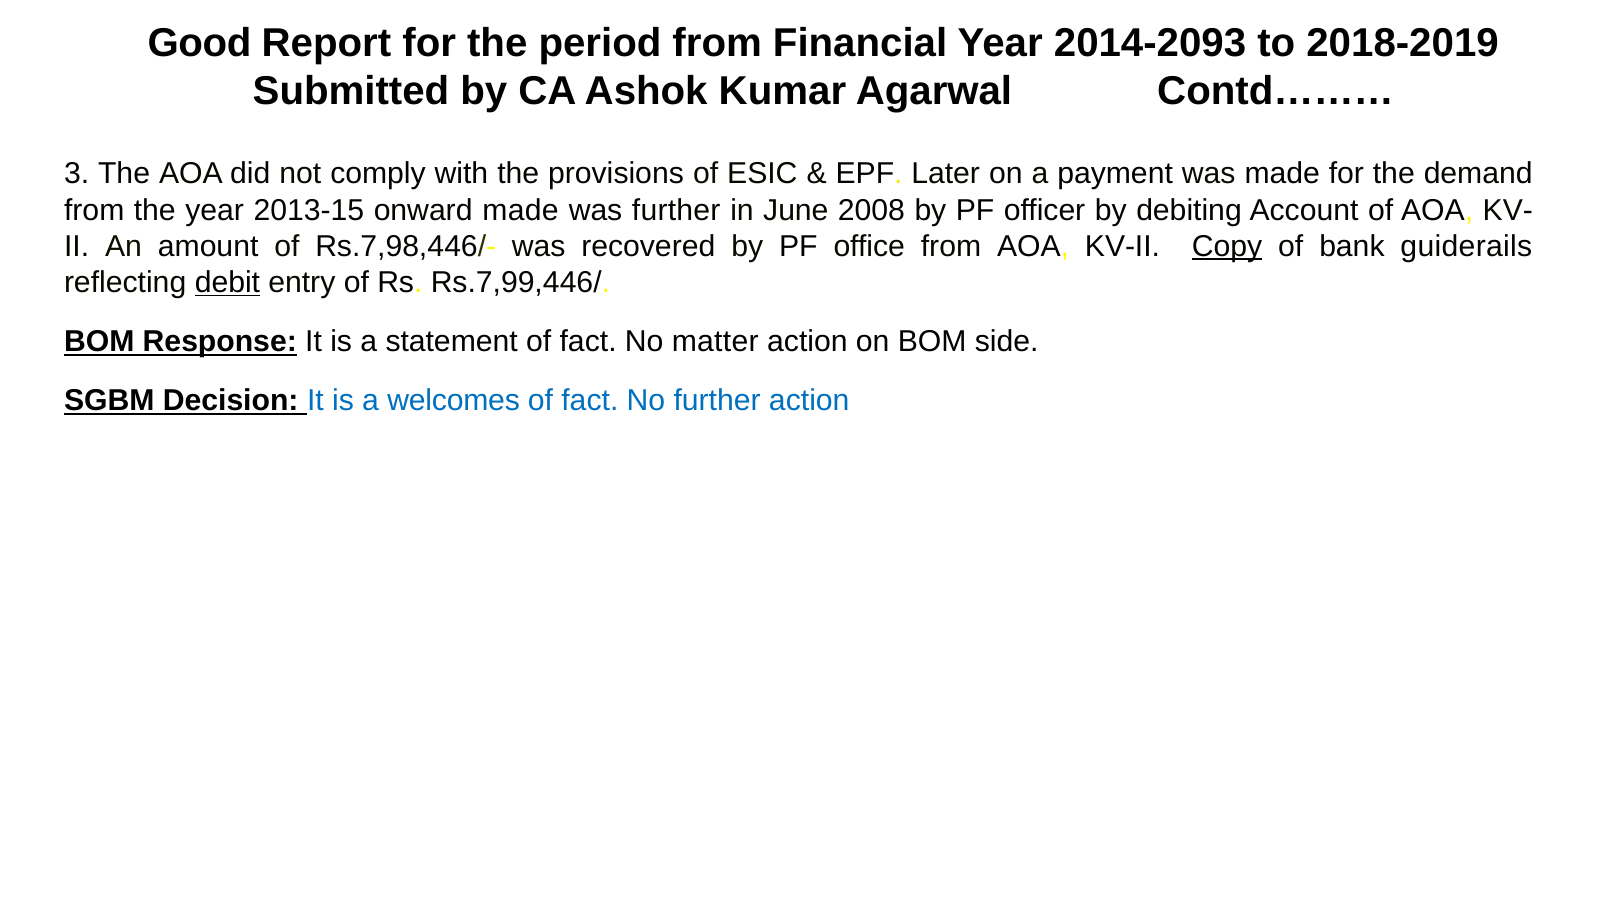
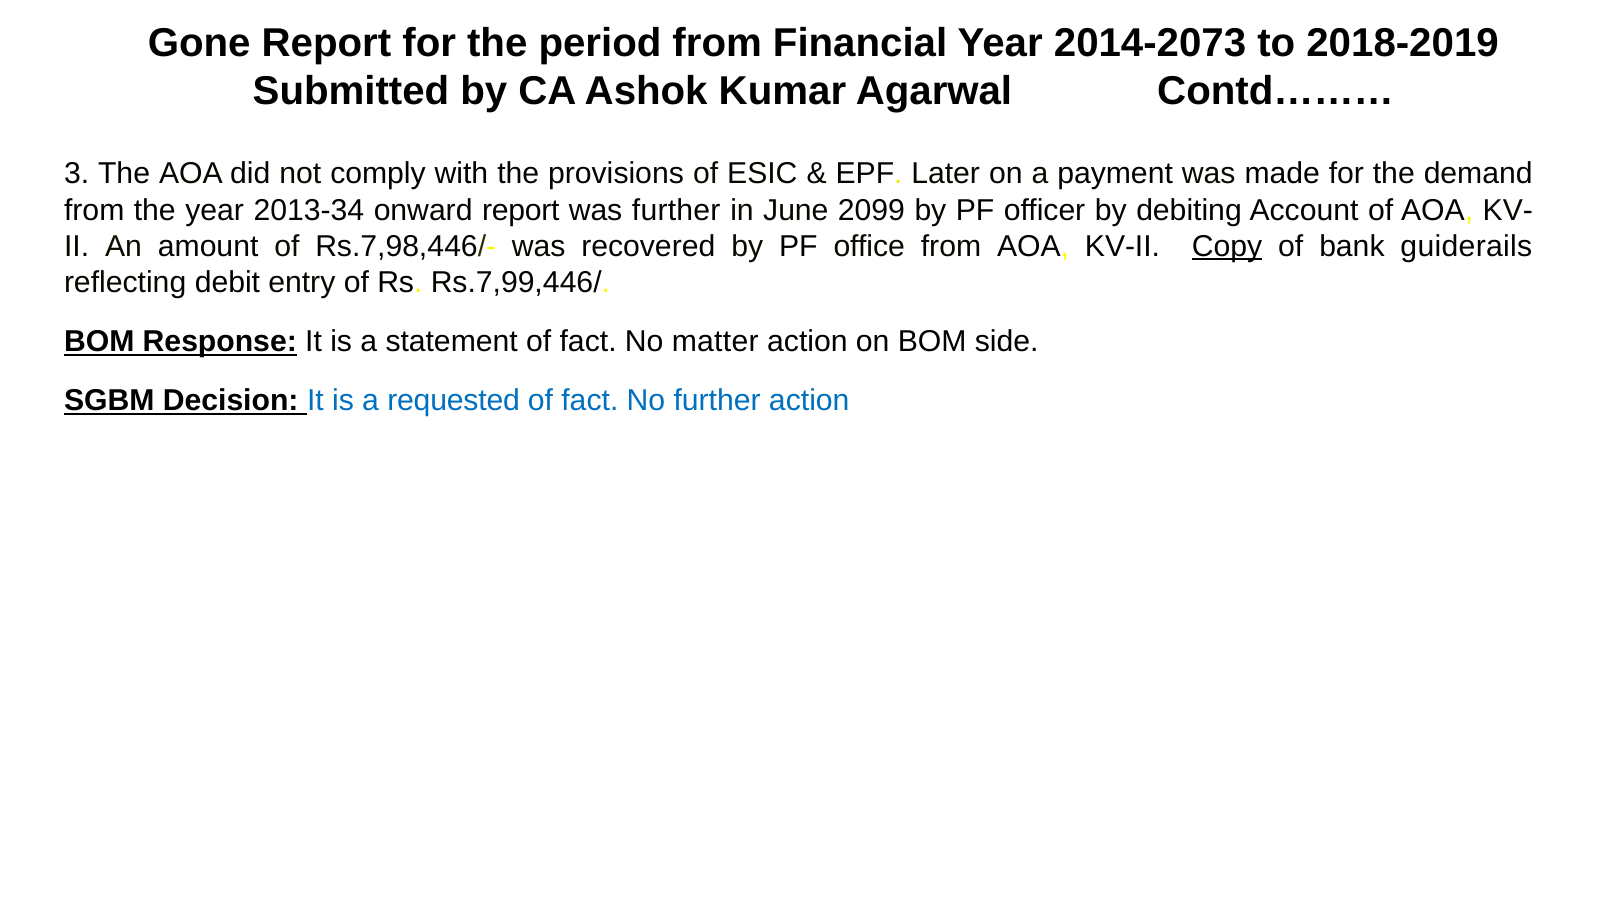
Good: Good -> Gone (199, 43)
2014-2093: 2014-2093 -> 2014-2073 (1150, 43)
2013-15: 2013-15 -> 2013-34 (309, 210)
onward made: made -> report (521, 210)
2008: 2008 -> 2099 (871, 210)
debit underline: present -> none (227, 283)
welcomes: welcomes -> requested (454, 401)
